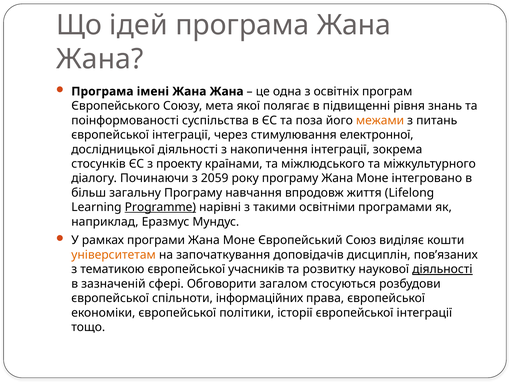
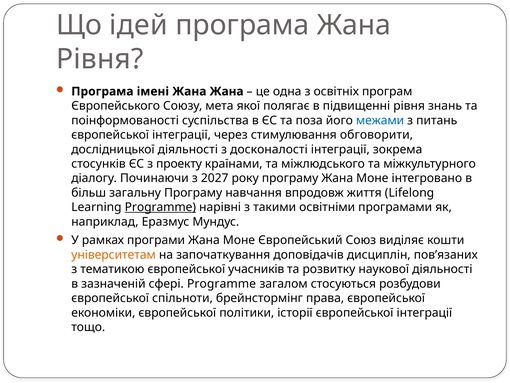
Жана: Жана -> Рівня (100, 59)
межами colour: orange -> blue (380, 120)
електронної: електронної -> обговорити (376, 135)
накопичення: накопичення -> досконалості (269, 149)
2059: 2059 -> 2027 (215, 178)
діяльності underline: present -> none (442, 269)
сфері Обговорити: Обговорити -> Programme (222, 283)
інформаційних: інформаційних -> брейнстормінг (259, 298)
